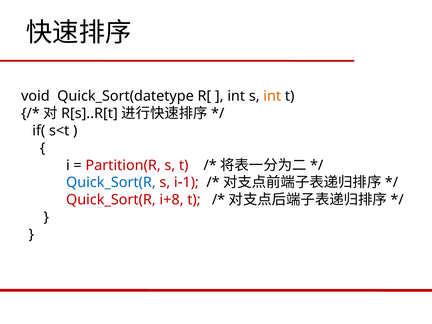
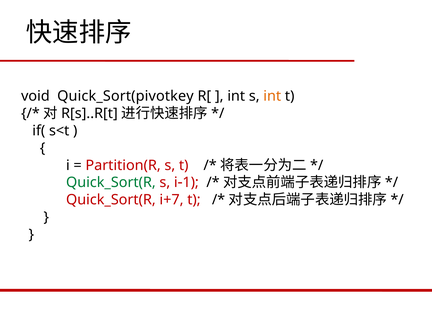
Quick_Sort(datetype: Quick_Sort(datetype -> Quick_Sort(pivotkey (125, 96)
Quick_Sort(R colour: blue -> green (111, 183)
i+8: i+8 -> i+7 (172, 200)
